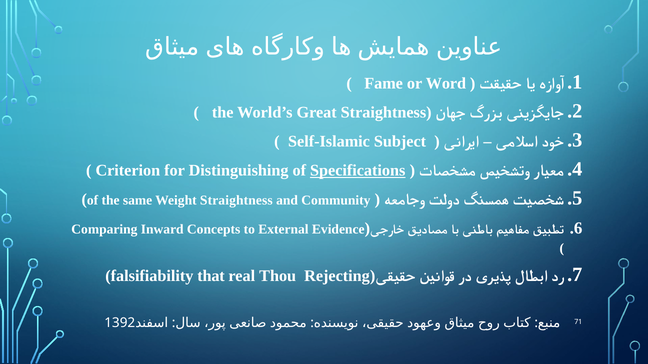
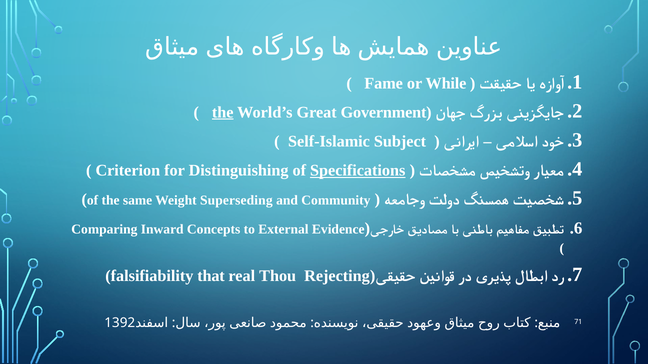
Word: Word -> While (446, 83)
the underline: none -> present (223, 112)
Great Straightness: Straightness -> Government (384, 112)
Weight Straightness: Straightness -> Superseding (236, 201)
